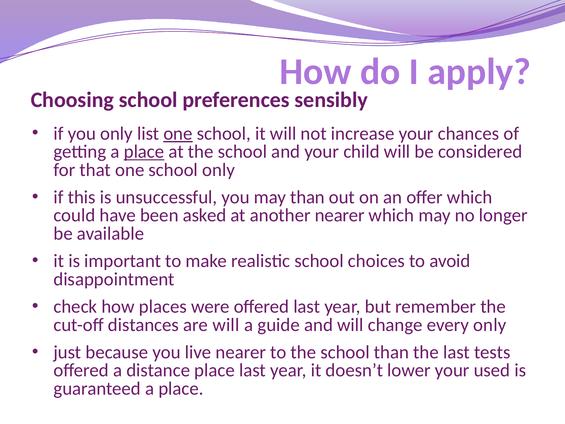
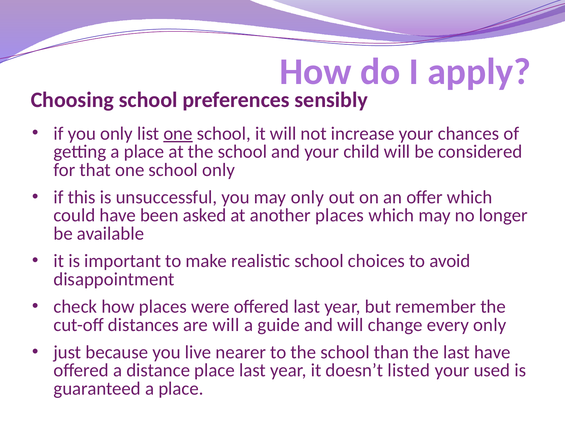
place underline: present -> none (144, 152)
may than: than -> only (307, 197)
another nearer: nearer -> places (340, 215)
last tests: tests -> have (492, 352)
lower: lower -> listed (409, 370)
